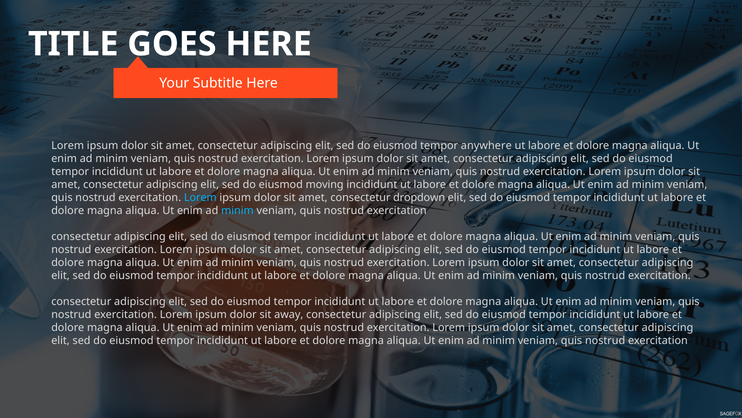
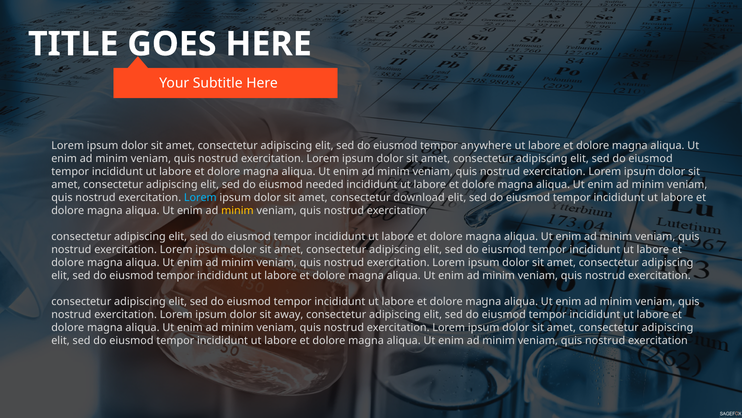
moving: moving -> needed (325, 184)
dropdown: dropdown -> download (419, 197)
minim colour: light blue -> yellow (237, 210)
